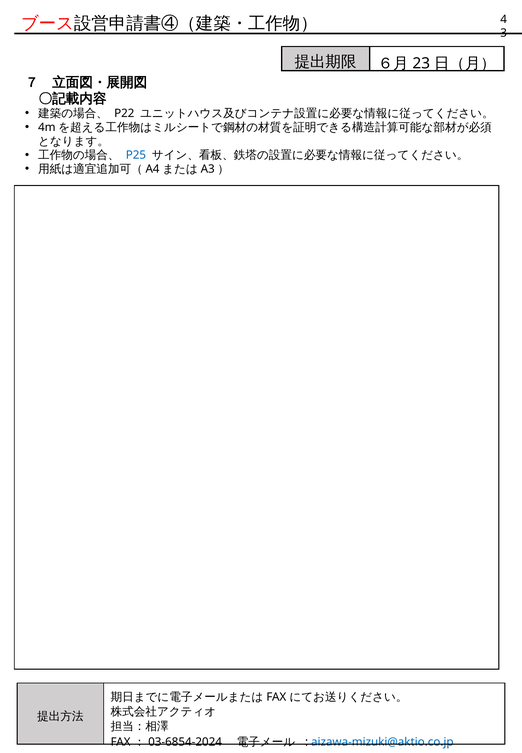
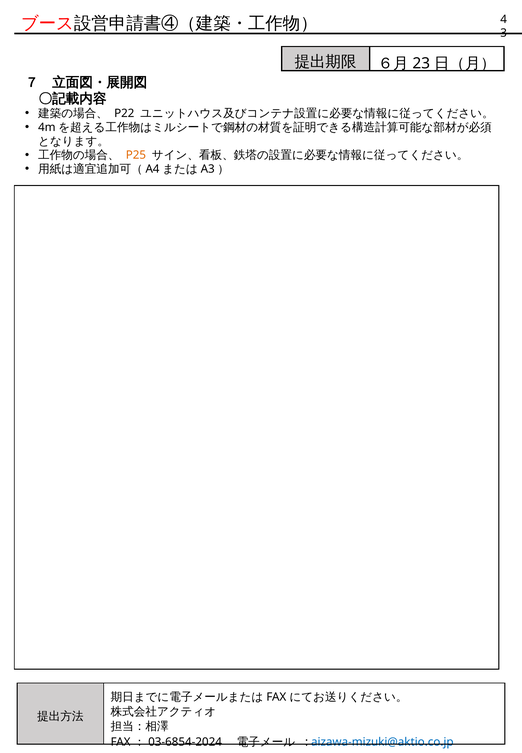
P25 colour: blue -> orange (136, 155)
